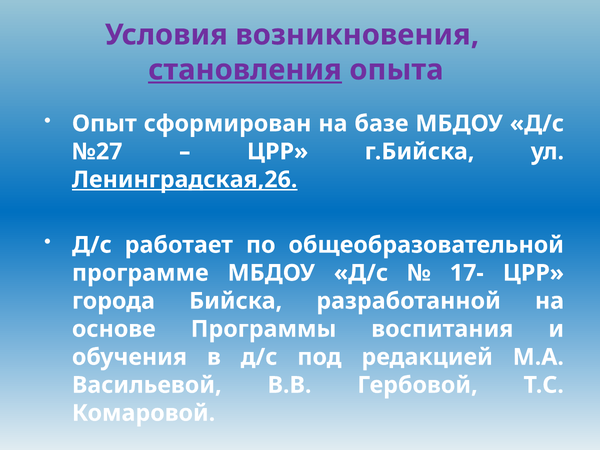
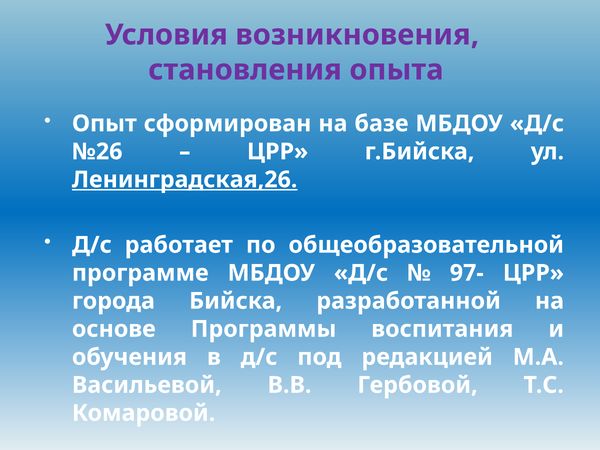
становления underline: present -> none (245, 70)
№27: №27 -> №26 (97, 152)
17-: 17- -> 97- (467, 273)
